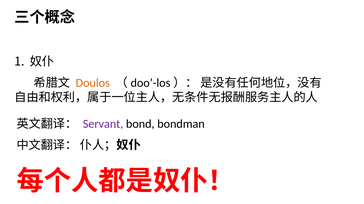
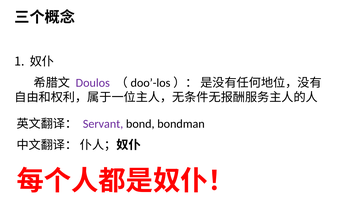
Doulos colour: orange -> purple (93, 83)
